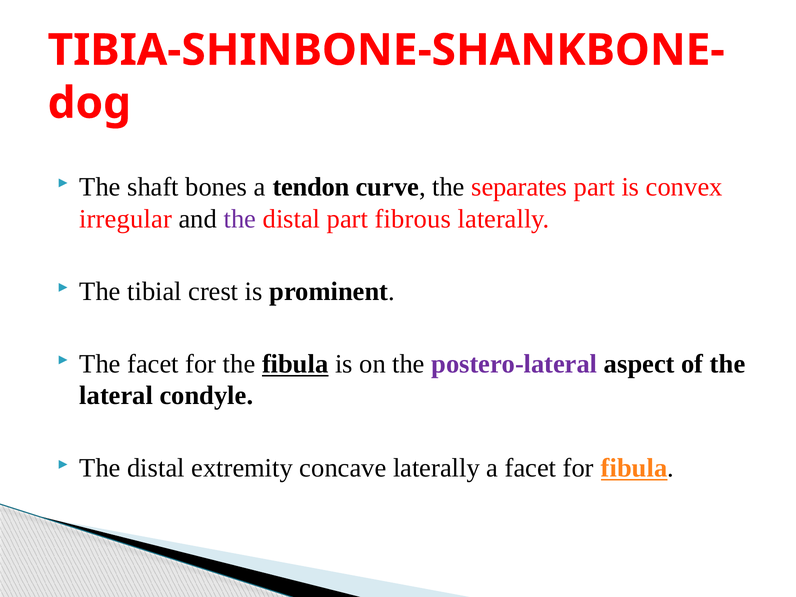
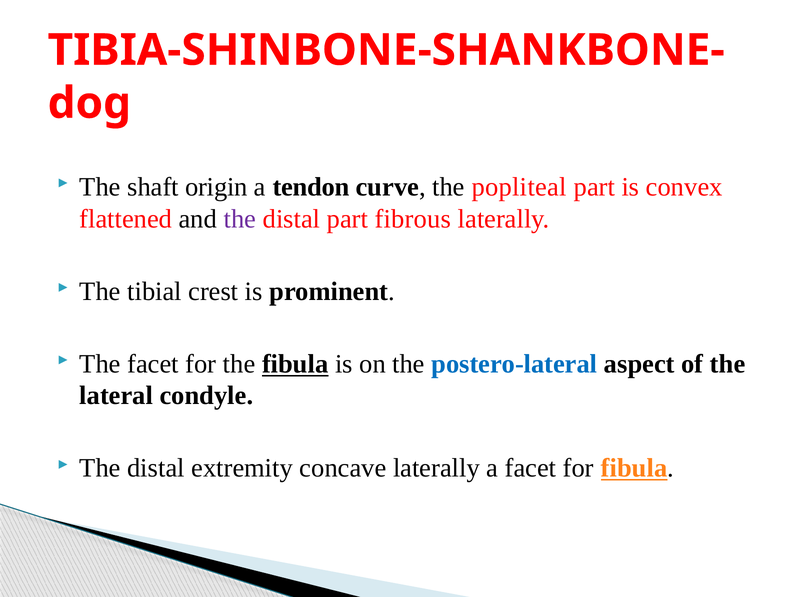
bones: bones -> origin (216, 187)
separates: separates -> popliteal (519, 187)
irregular: irregular -> flattened (126, 219)
postero-lateral colour: purple -> blue (514, 364)
